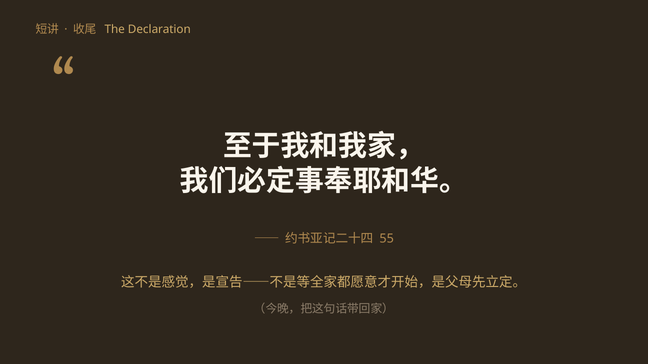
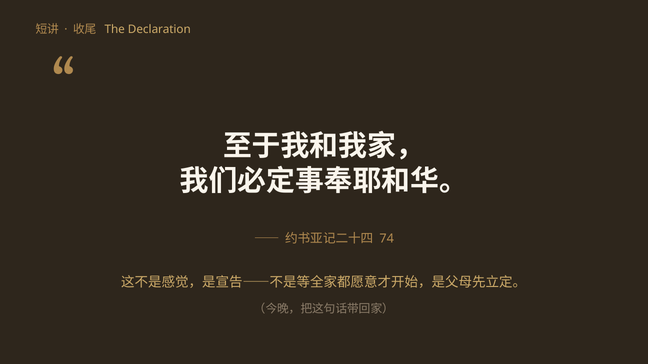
55: 55 -> 74 (387, 239)
